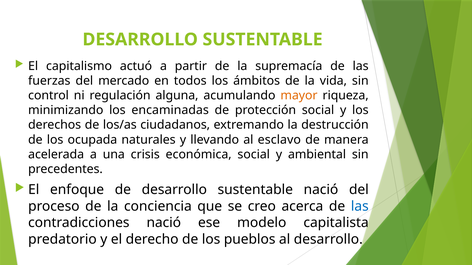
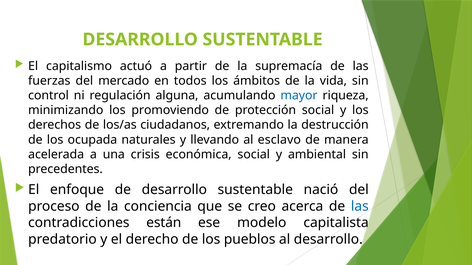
mayor colour: orange -> blue (299, 96)
encaminadas: encaminadas -> promoviendo (170, 110)
contradicciones nació: nació -> están (164, 223)
